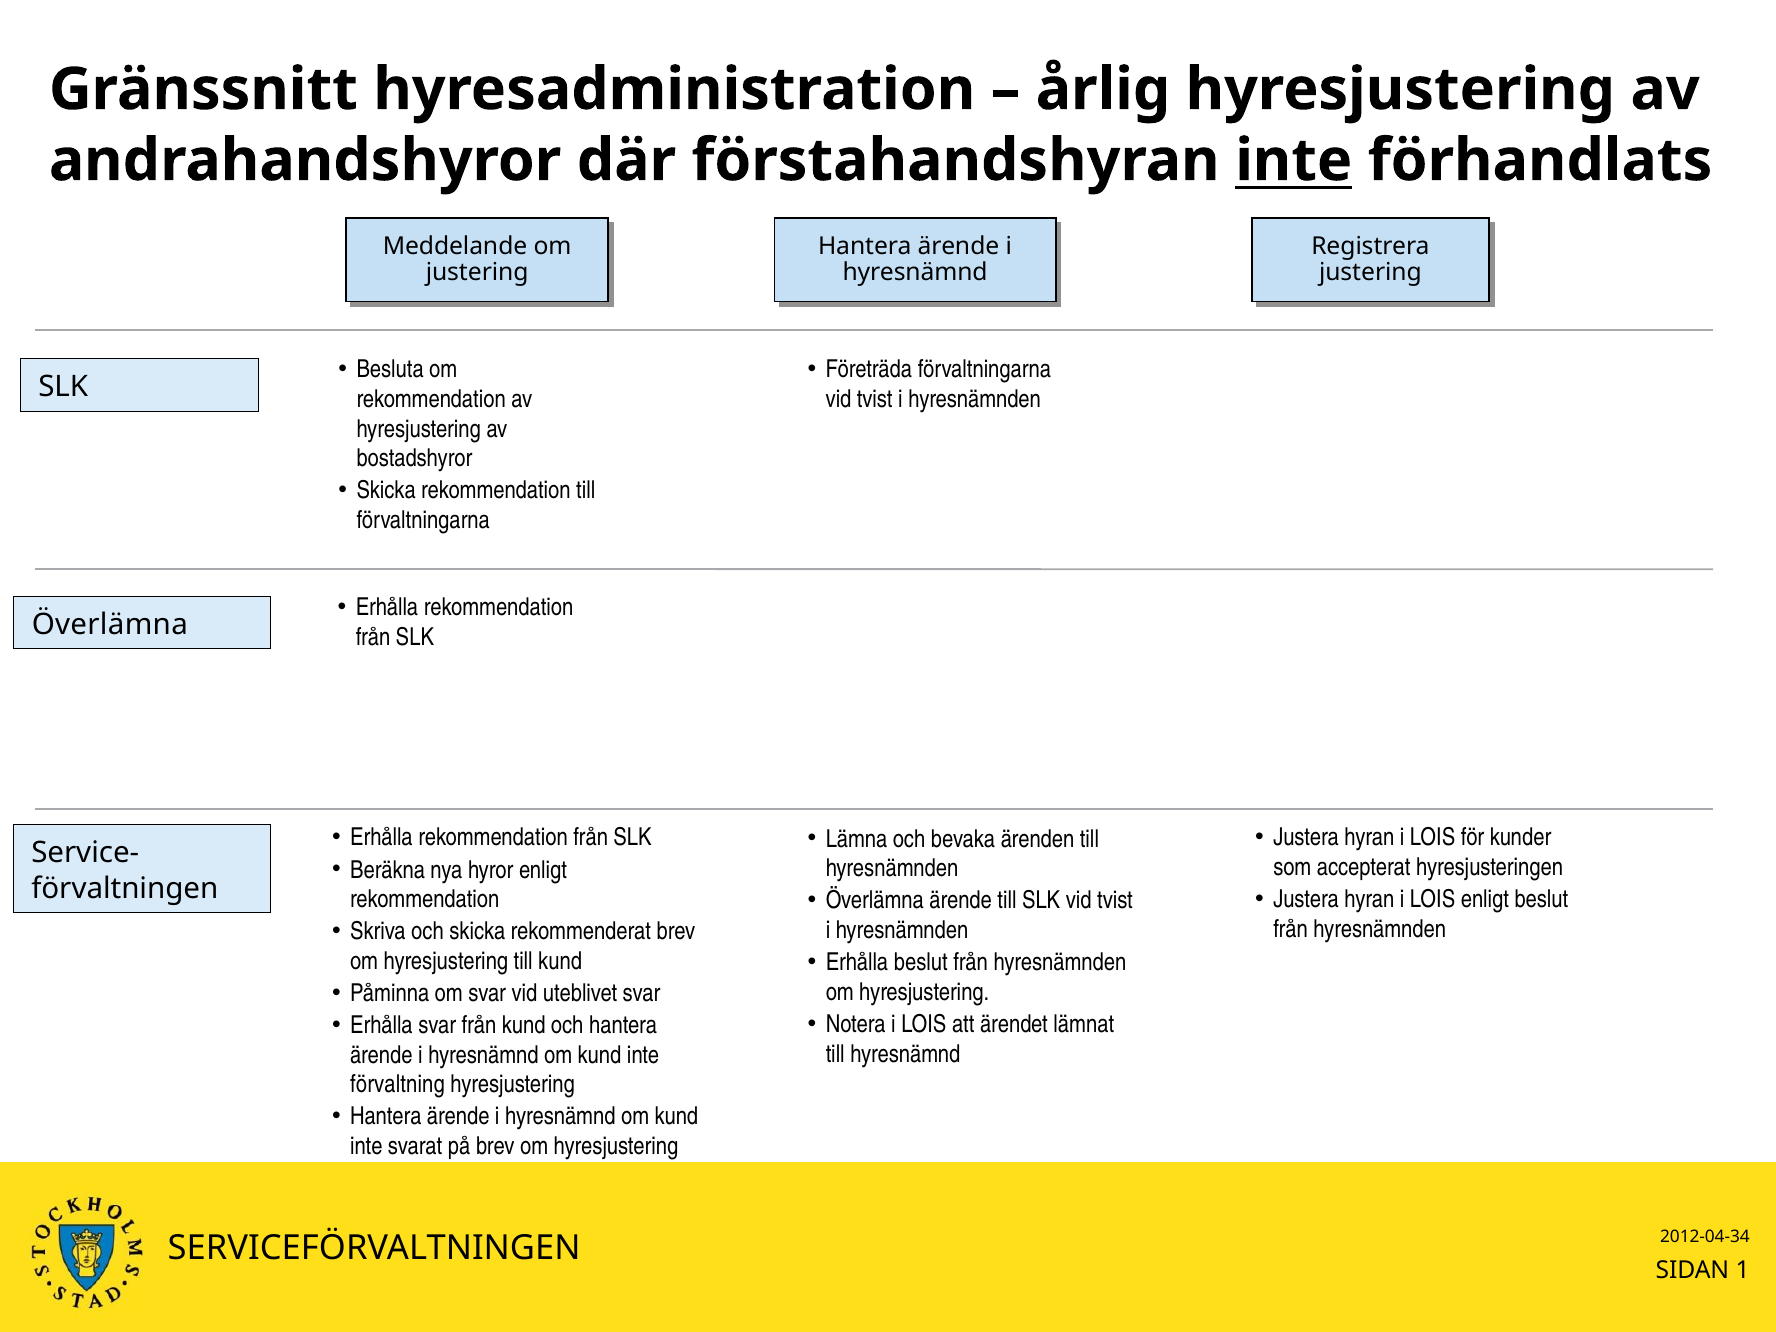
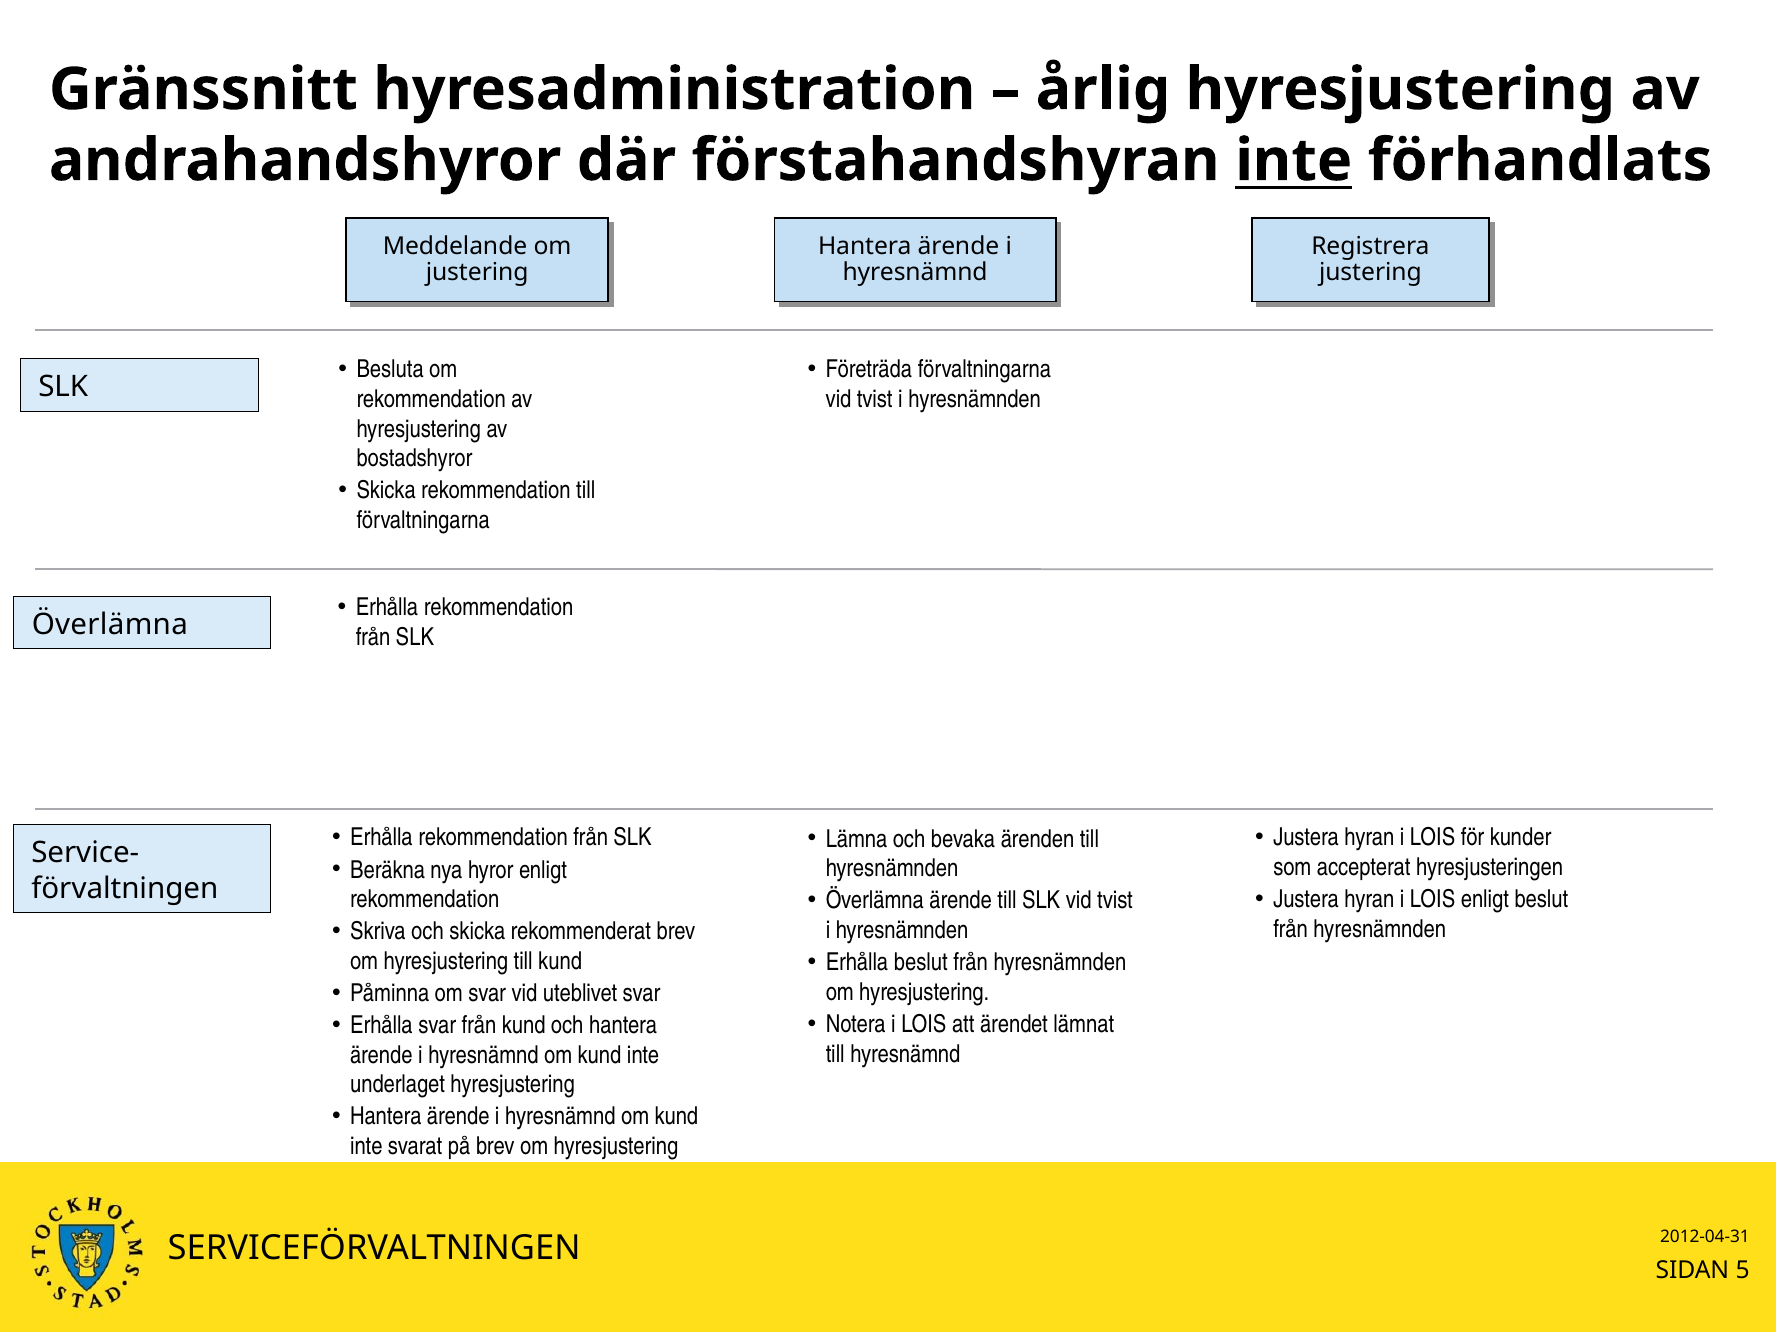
förvaltning: förvaltning -> underlaget (398, 1085)
2012-04-34: 2012-04-34 -> 2012-04-31 (1705, 1237)
1: 1 -> 5 (1743, 1270)
